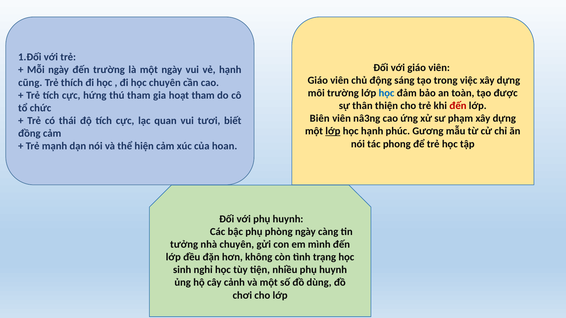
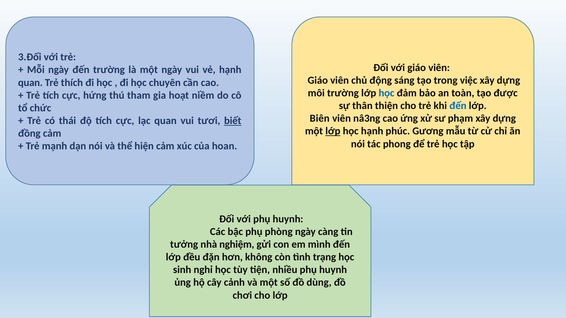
1.Đối: 1.Đối -> 3.Đối (30, 57)
cũng: cũng -> quan (30, 83)
hoạt tham: tham -> niềm (203, 95)
đến colour: red -> blue (458, 106)
biết underline: none -> present (233, 121)
nhà chuyên: chuyên -> nghiệm (237, 245)
